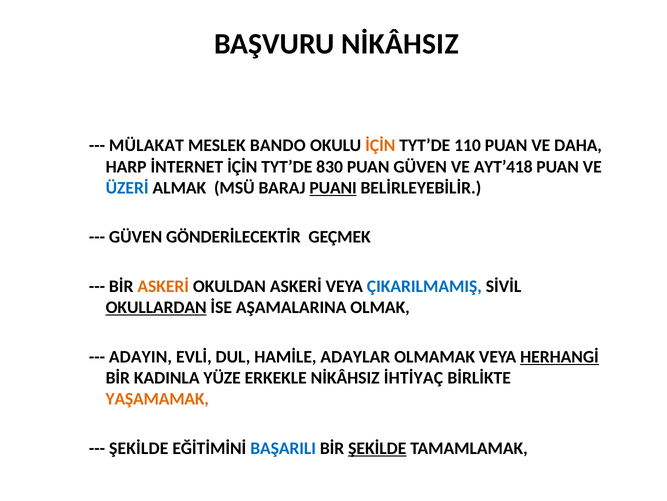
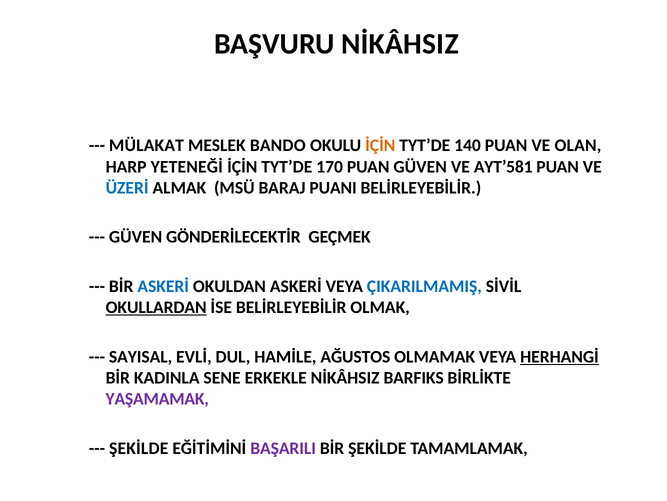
110: 110 -> 140 (468, 145)
DAHA: DAHA -> OLAN (578, 145)
İNTERNET: İNTERNET -> YETENEĞİ (187, 166)
830: 830 -> 170 (330, 166)
AYT’418: AYT’418 -> AYT’581 (503, 166)
PUANI underline: present -> none (333, 188)
ASKERİ colour: orange -> blue (163, 286)
İSE AŞAMALARINA: AŞAMALARINA -> BELİRLEYEBİLİR (291, 307)
ADAYIN: ADAYIN -> SAYISAL (141, 356)
ADAYLAR: ADAYLAR -> AĞUSTOS (355, 356)
YÜZE: YÜZE -> SENE (222, 377)
İHTİYAÇ: İHTİYAÇ -> BARFIKS (414, 377)
YAŞAMAMAK colour: orange -> purple (157, 398)
BAŞARILI colour: blue -> purple (283, 448)
ŞEKİLDE underline: present -> none (377, 448)
